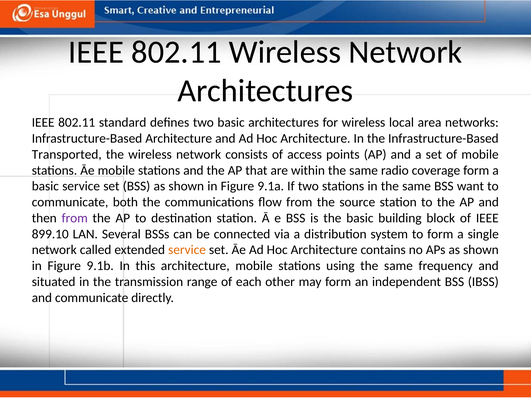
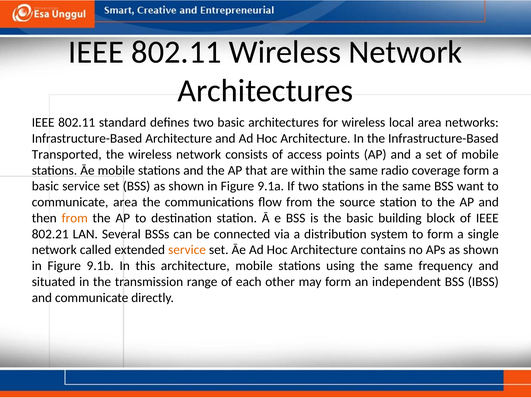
communicate both: both -> area (125, 202)
from colour: purple -> orange (75, 218)
899.10: 899.10 -> 802.21 (50, 234)
